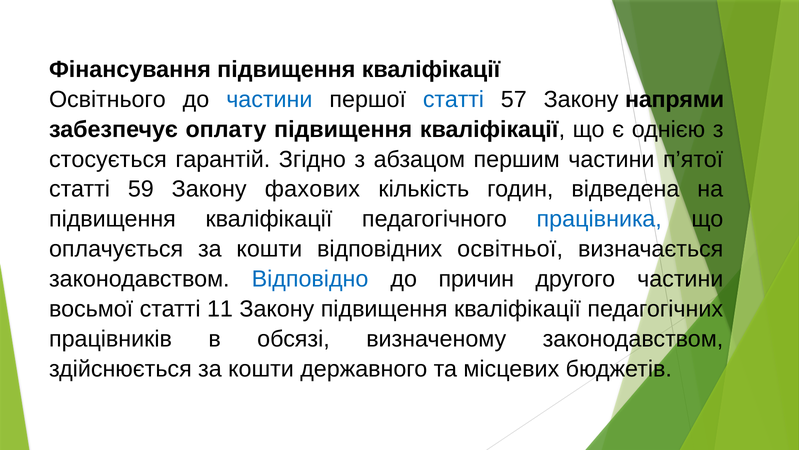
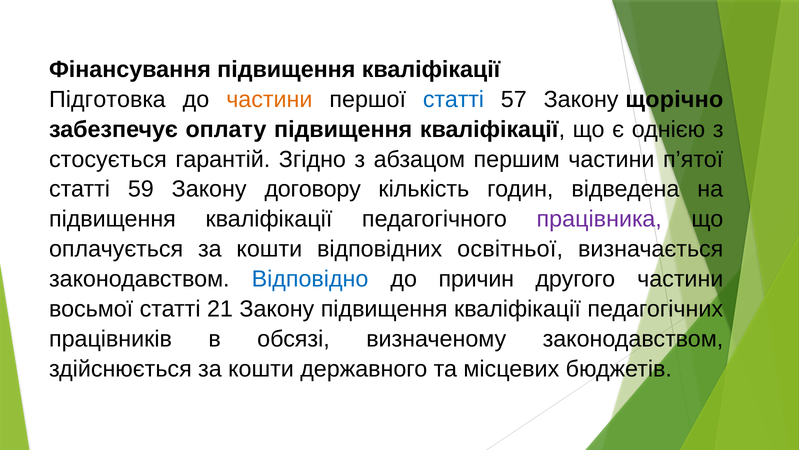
Освітнього: Освітнього -> Підготовка (107, 99)
частини colour: blue -> orange (269, 99)
напрями: напрями -> щорічно (674, 99)
фахових: фахових -> договору (313, 189)
працівника colour: blue -> purple (599, 219)
11: 11 -> 21 (220, 309)
